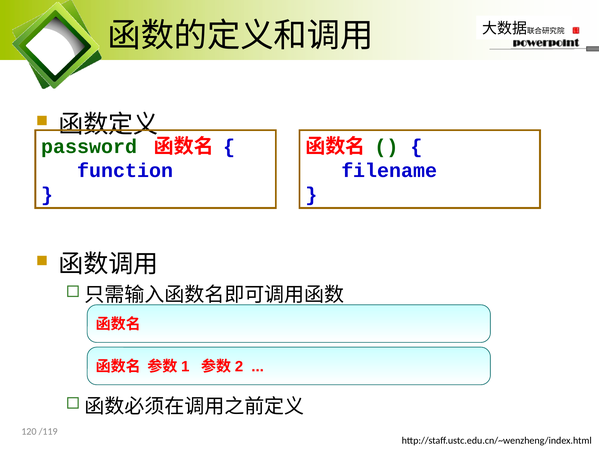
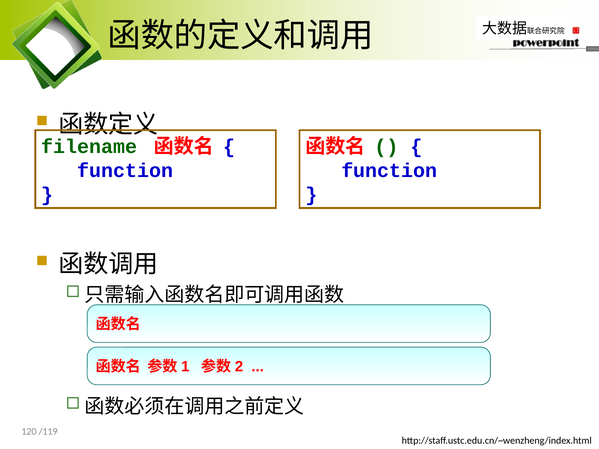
password: password -> filename (89, 147)
filename: filename -> function (389, 171)
